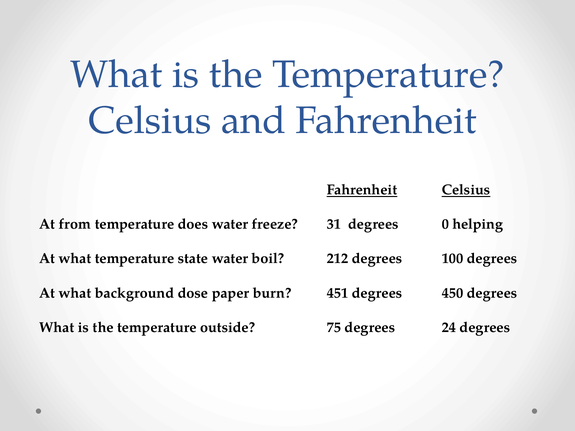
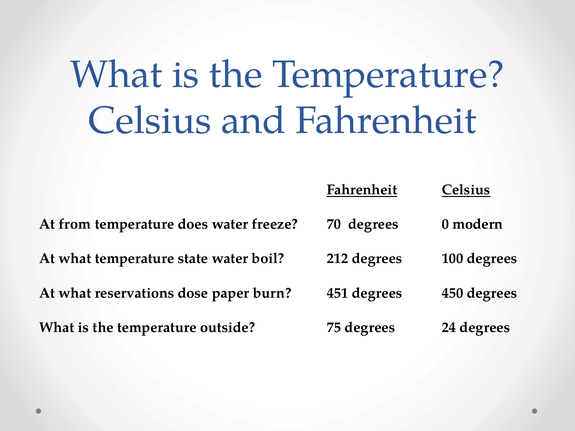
31: 31 -> 70 (334, 224)
helping: helping -> modern (478, 224)
background: background -> reservations (134, 293)
